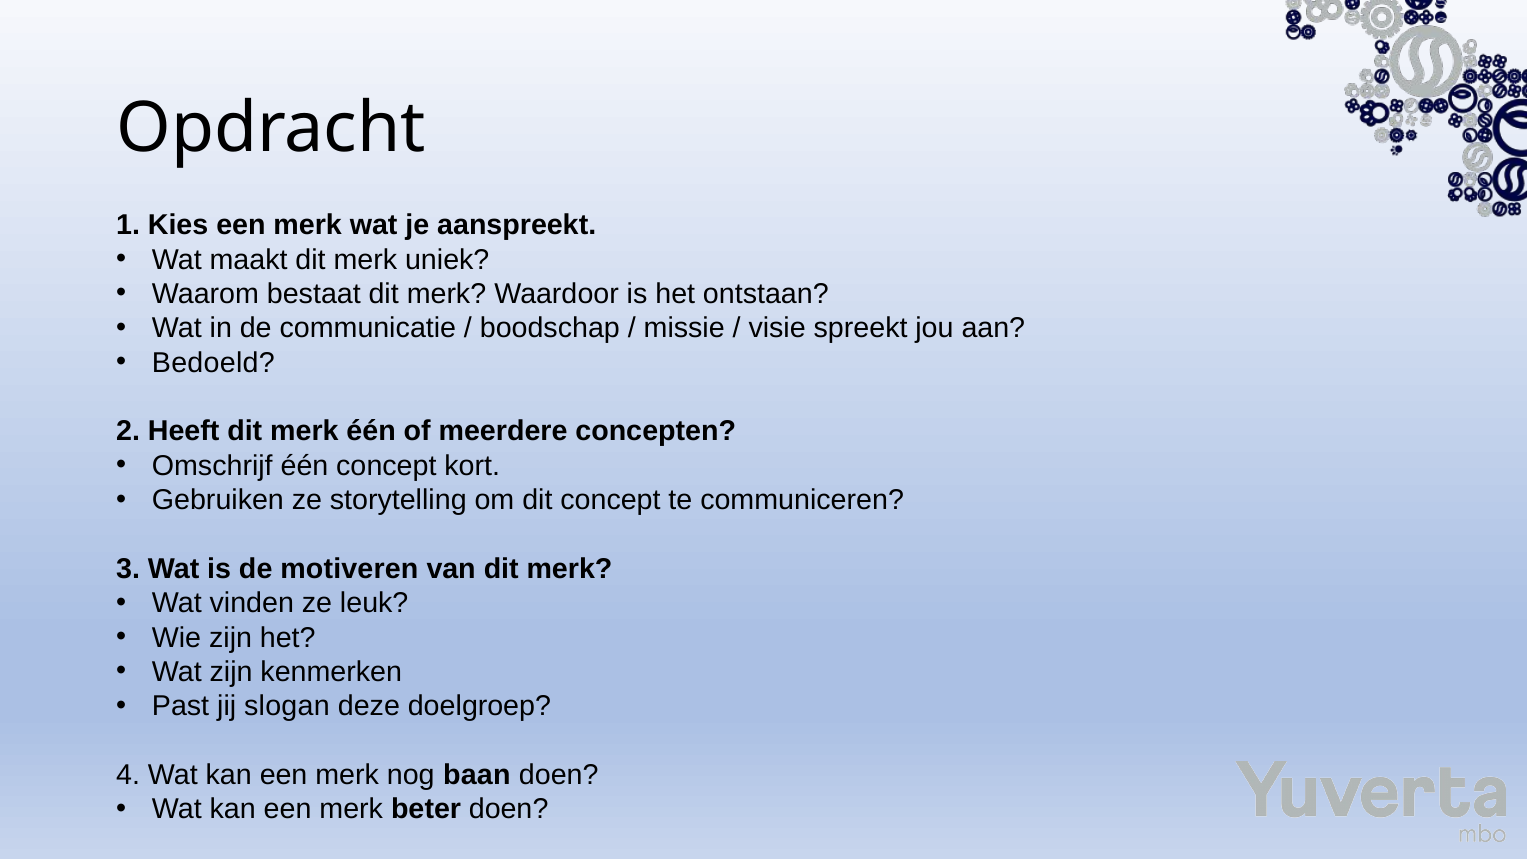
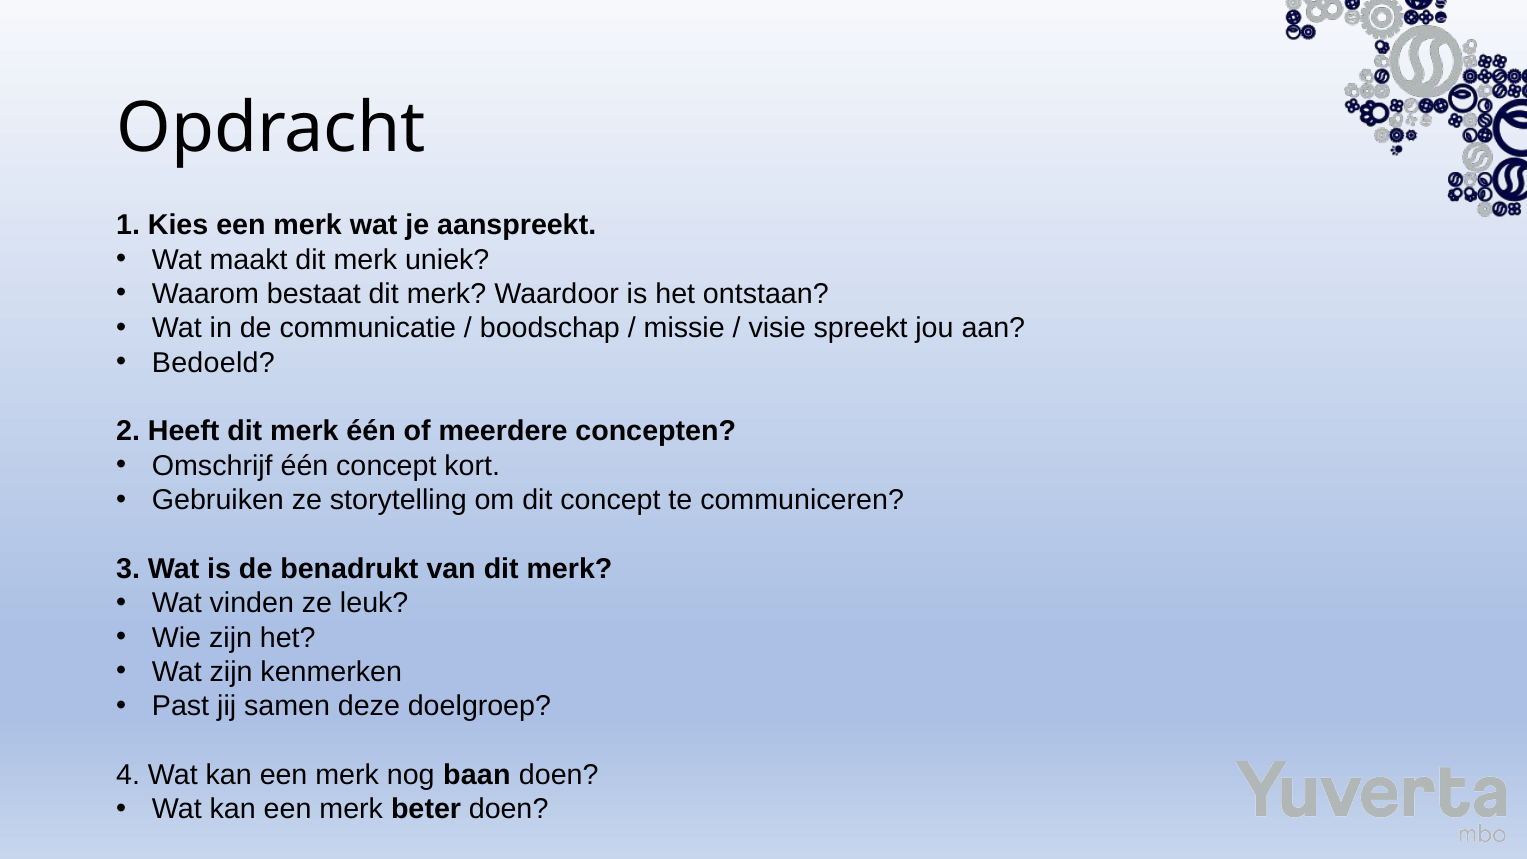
motiveren: motiveren -> benadrukt (349, 569)
slogan: slogan -> samen (287, 706)
